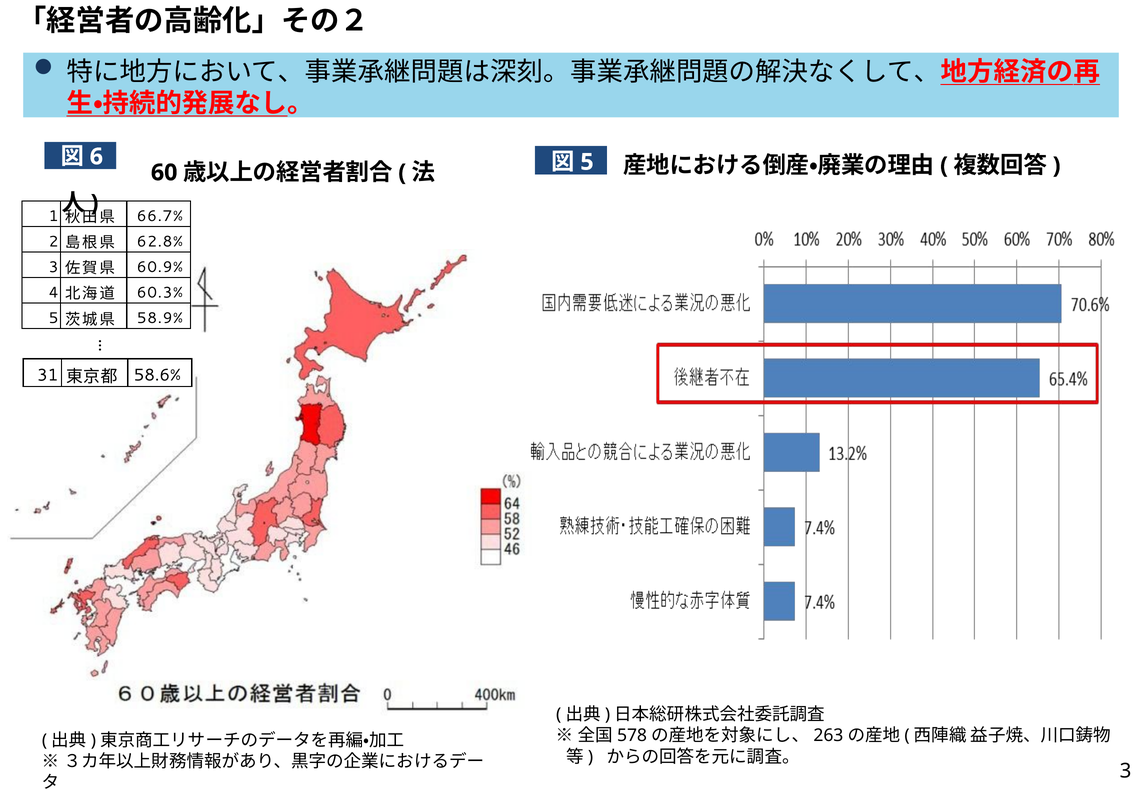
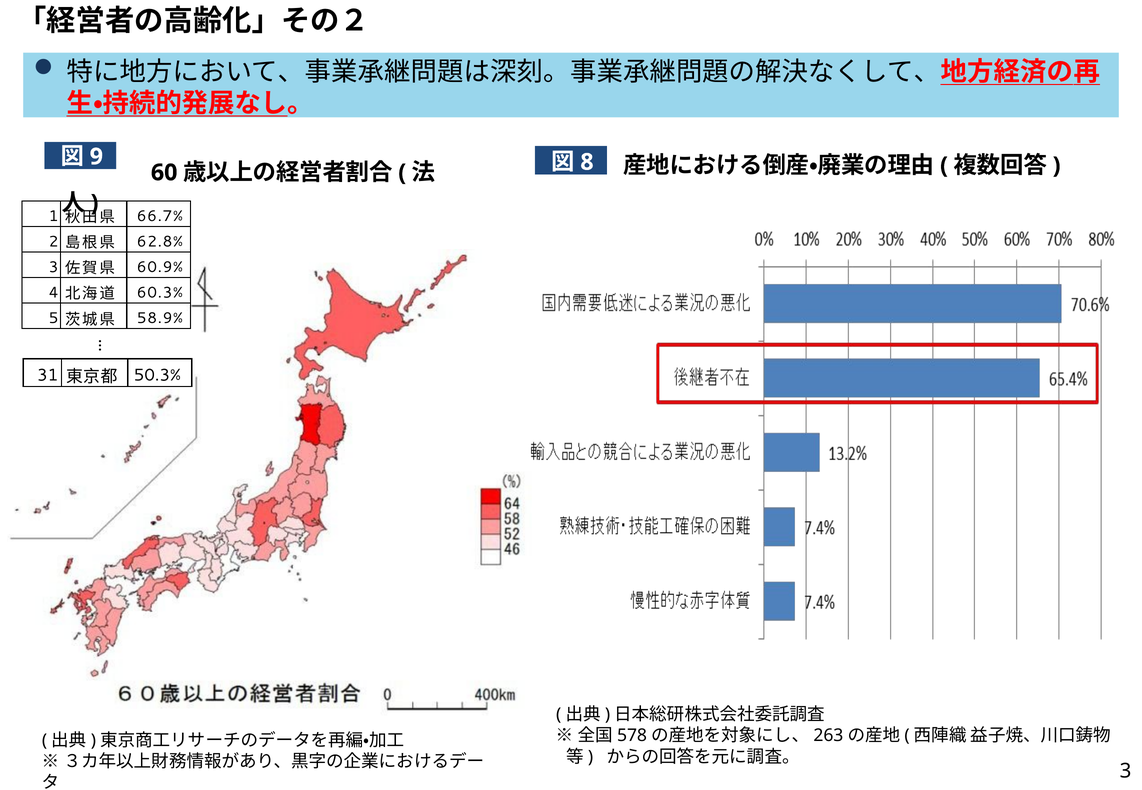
6: 6 -> 9 (96, 157)
5: 5 -> 8 (587, 162)
58.6%: 58.6% -> 50.3% (157, 376)
